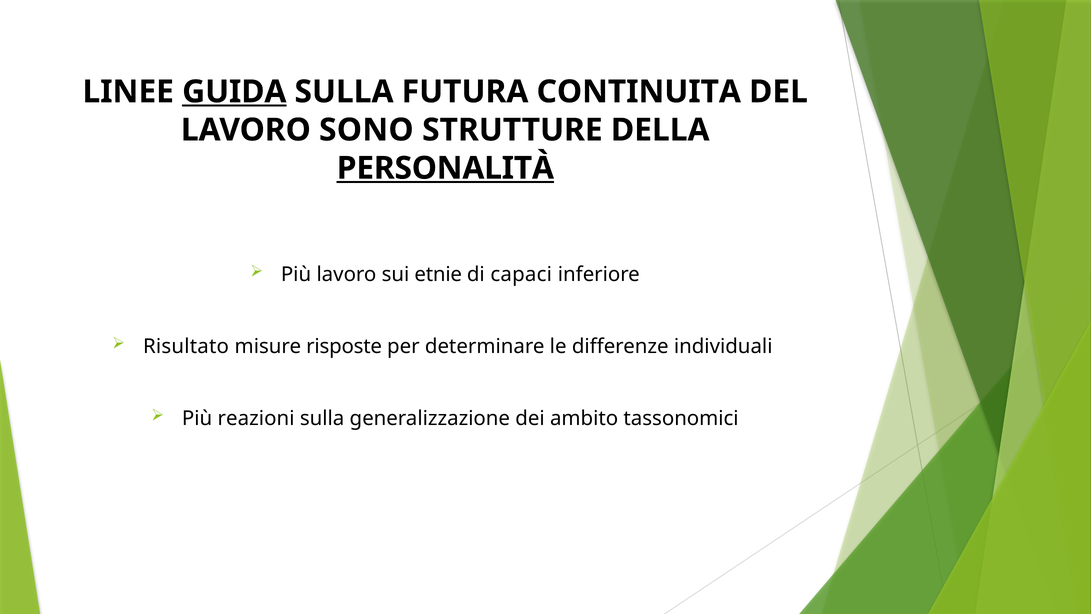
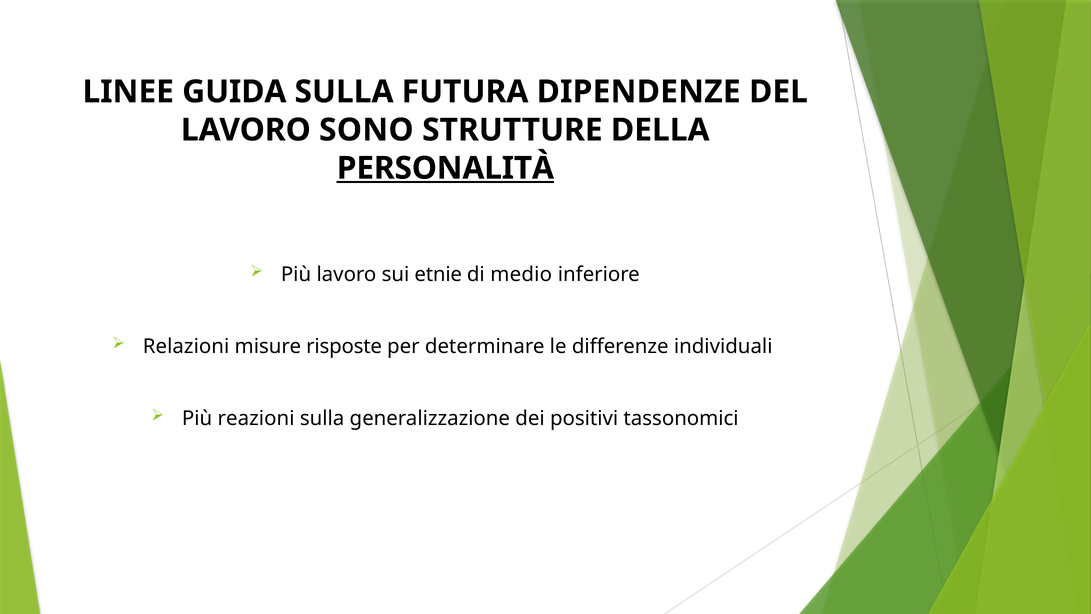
GUIDA underline: present -> none (234, 92)
CONTINUITA: CONTINUITA -> DIPENDENZE (639, 92)
capaci: capaci -> medio (521, 274)
Risultato: Risultato -> Relazioni (186, 346)
ambito: ambito -> positivi (584, 418)
